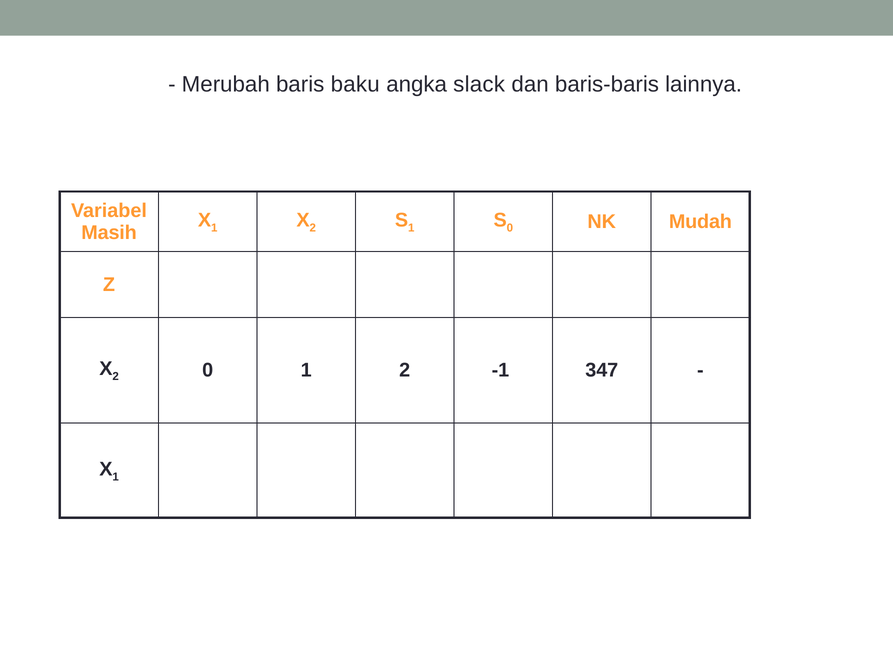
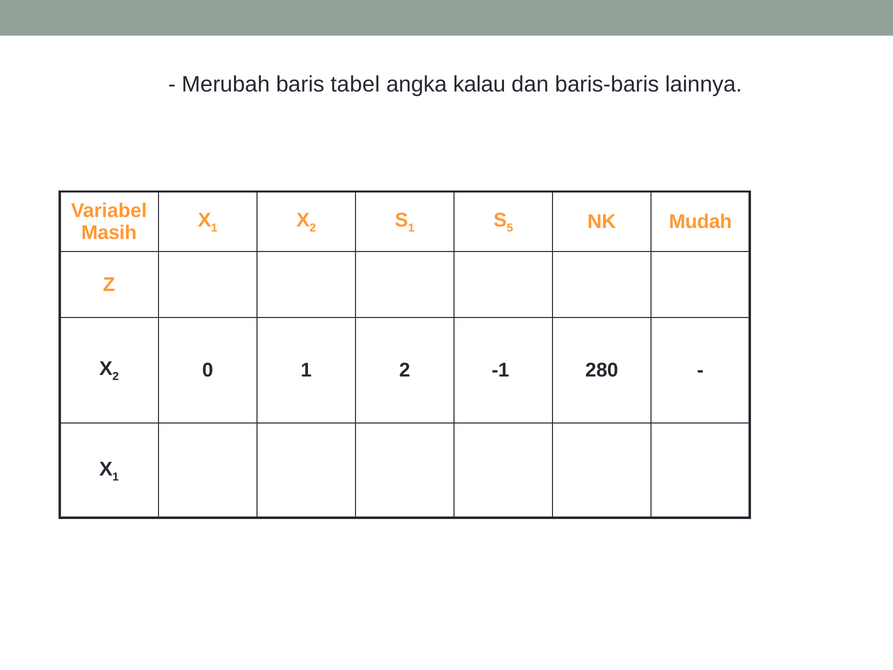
baku: baku -> tabel (355, 84)
slack: slack -> kalau (479, 84)
0: 0 -> 5 (510, 228)
347: 347 -> 280 (602, 370)
